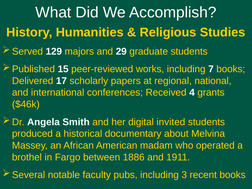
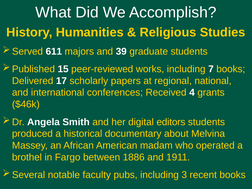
129: 129 -> 611 (54, 51)
29: 29 -> 39 (121, 51)
invited: invited -> editors (171, 122)
